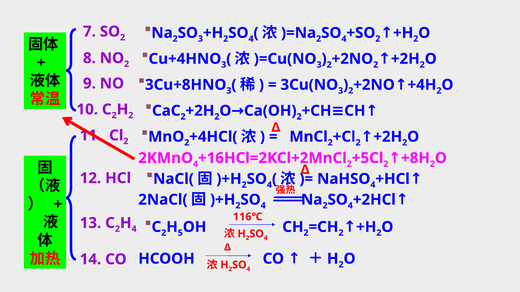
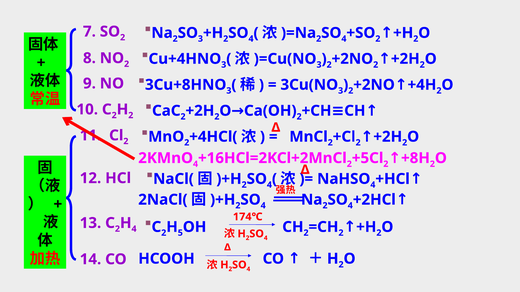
116℃: 116℃ -> 174℃ (248, 217)
